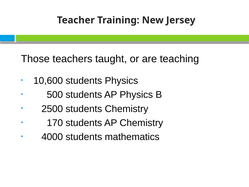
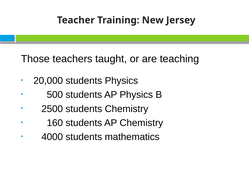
10,600: 10,600 -> 20,000 (48, 81)
170: 170 -> 160 (55, 123)
